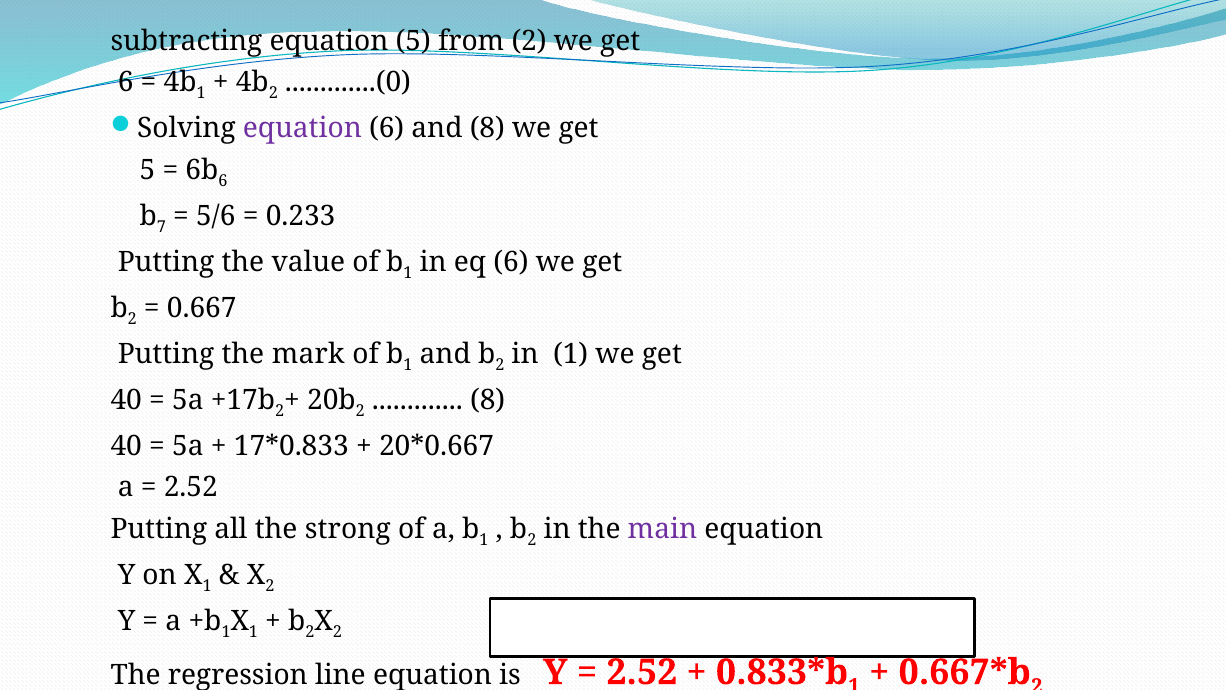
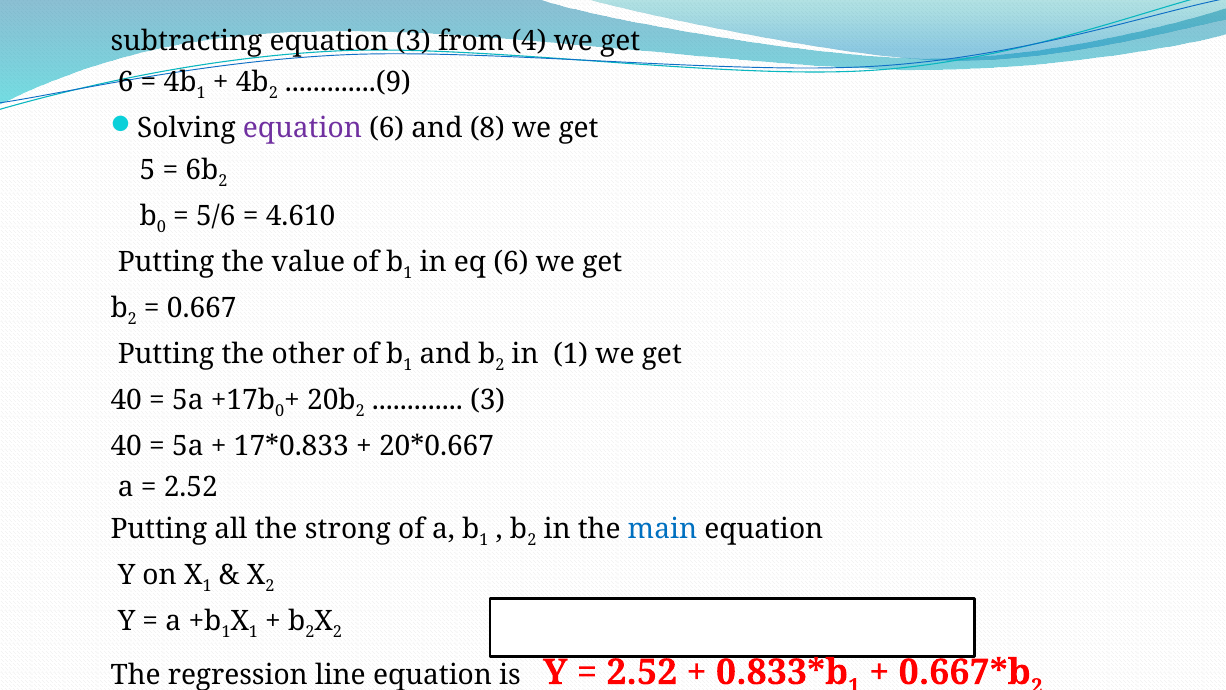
equation 5: 5 -> 3 (413, 41)
from 2: 2 -> 4 (529, 41)
.............(0: .............(0 -> .............(9 (348, 83)
6: 6 -> 2 (223, 181)
7: 7 -> 0 (161, 227)
0.233: 0.233 -> 4.610 (301, 216)
mark: mark -> other (308, 354)
2: 2 -> 0 (280, 411)
8: 8 -> 3 (488, 400)
main colour: purple -> blue (662, 529)
